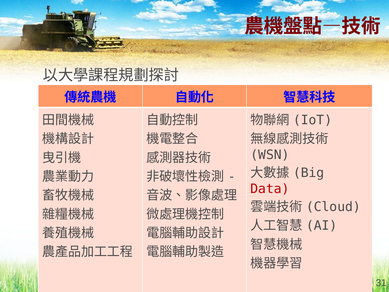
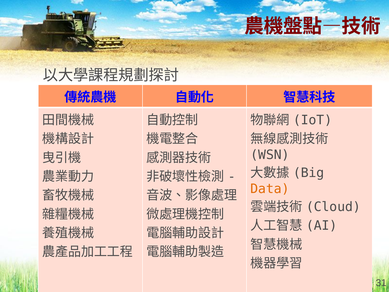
Data colour: red -> orange (270, 189)
